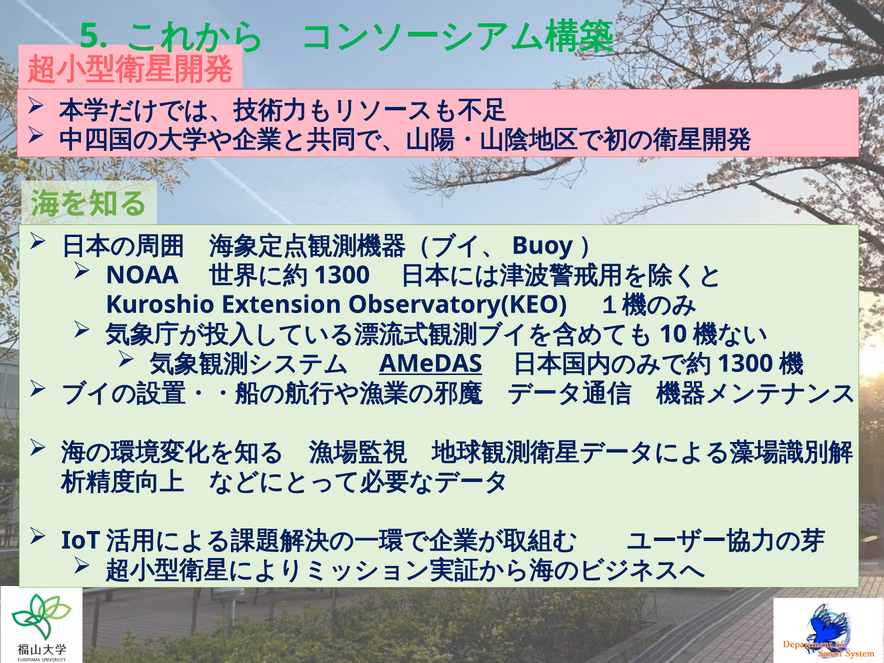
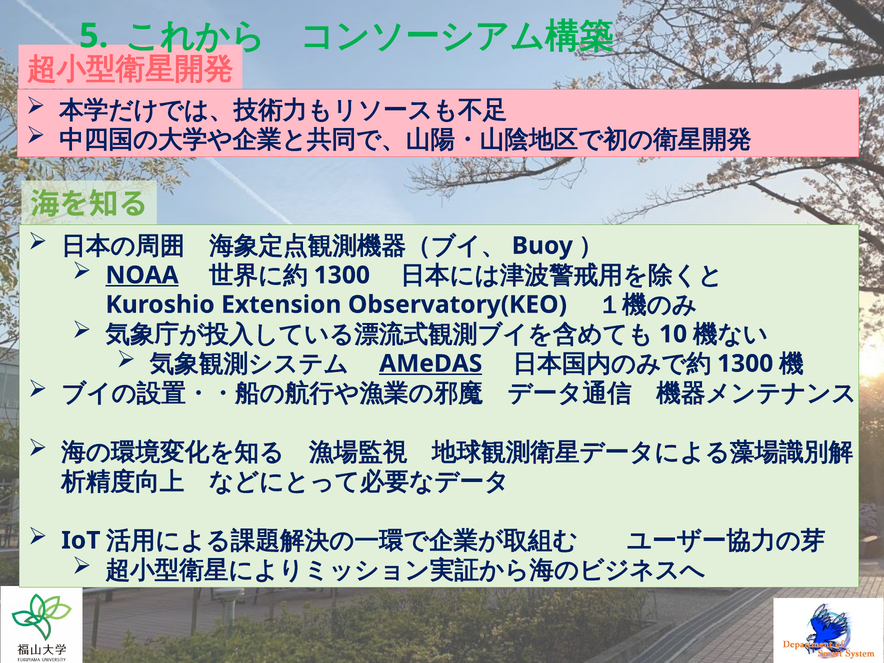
NOAA underline: none -> present (142, 275)
